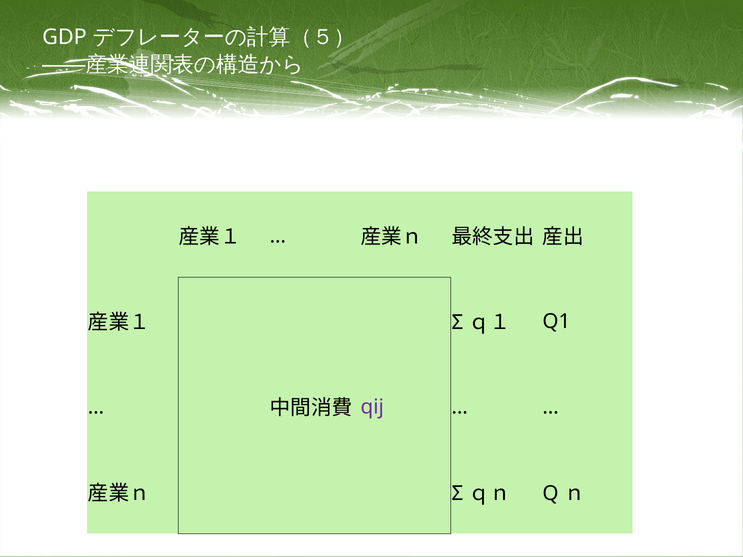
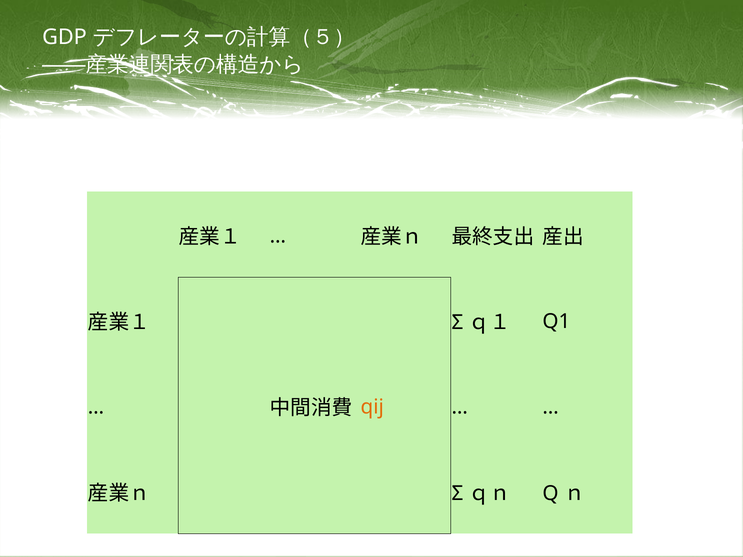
qij colour: purple -> orange (372, 407)
